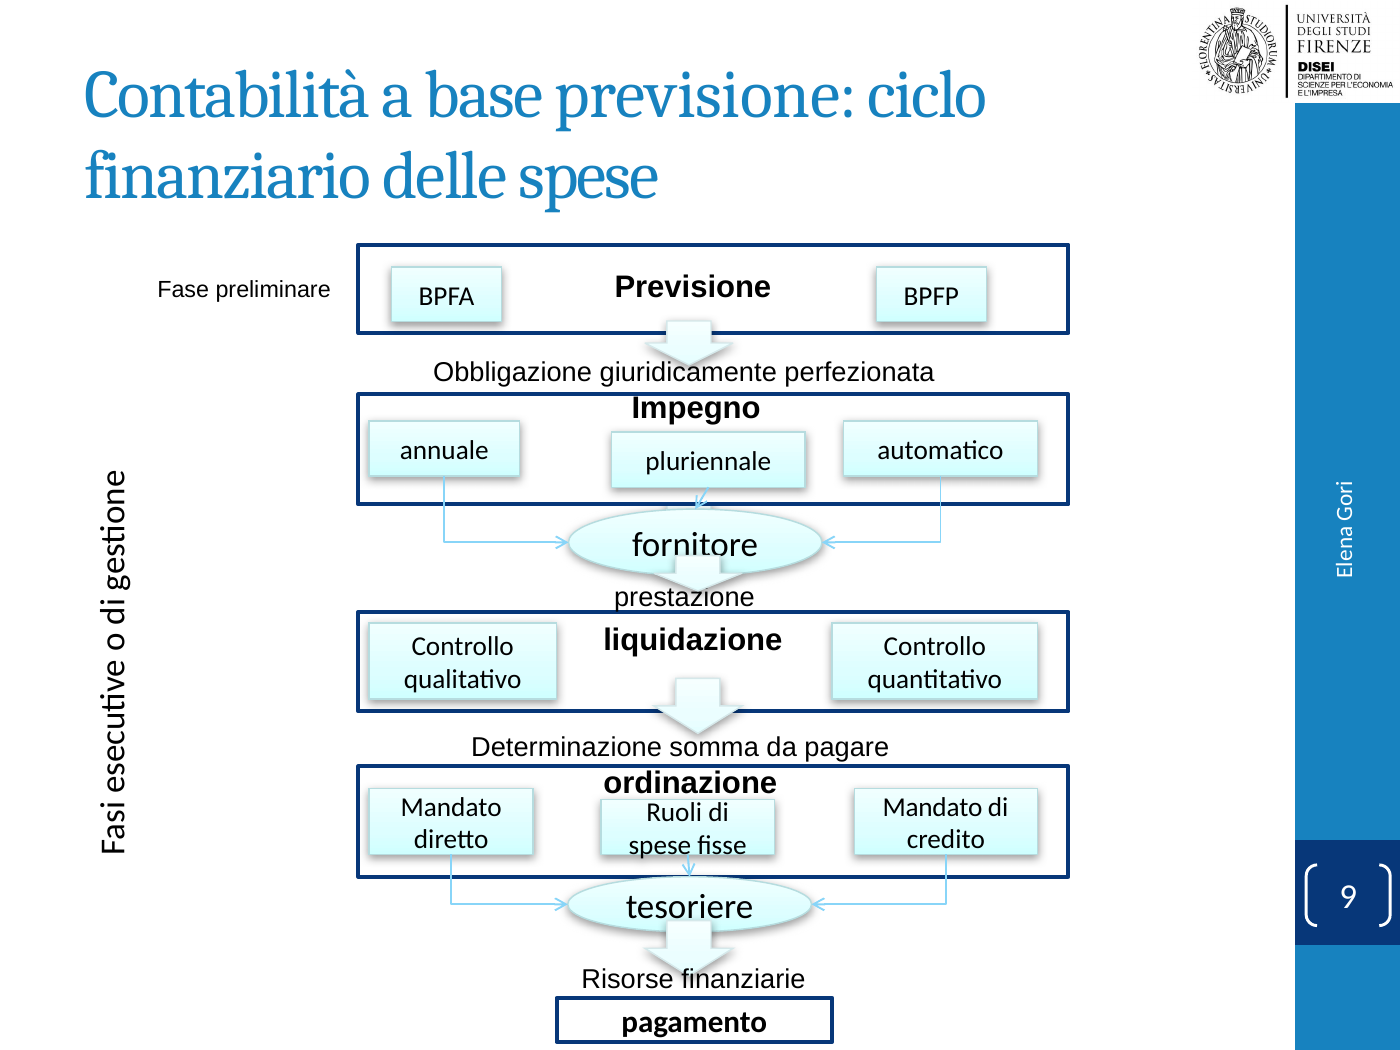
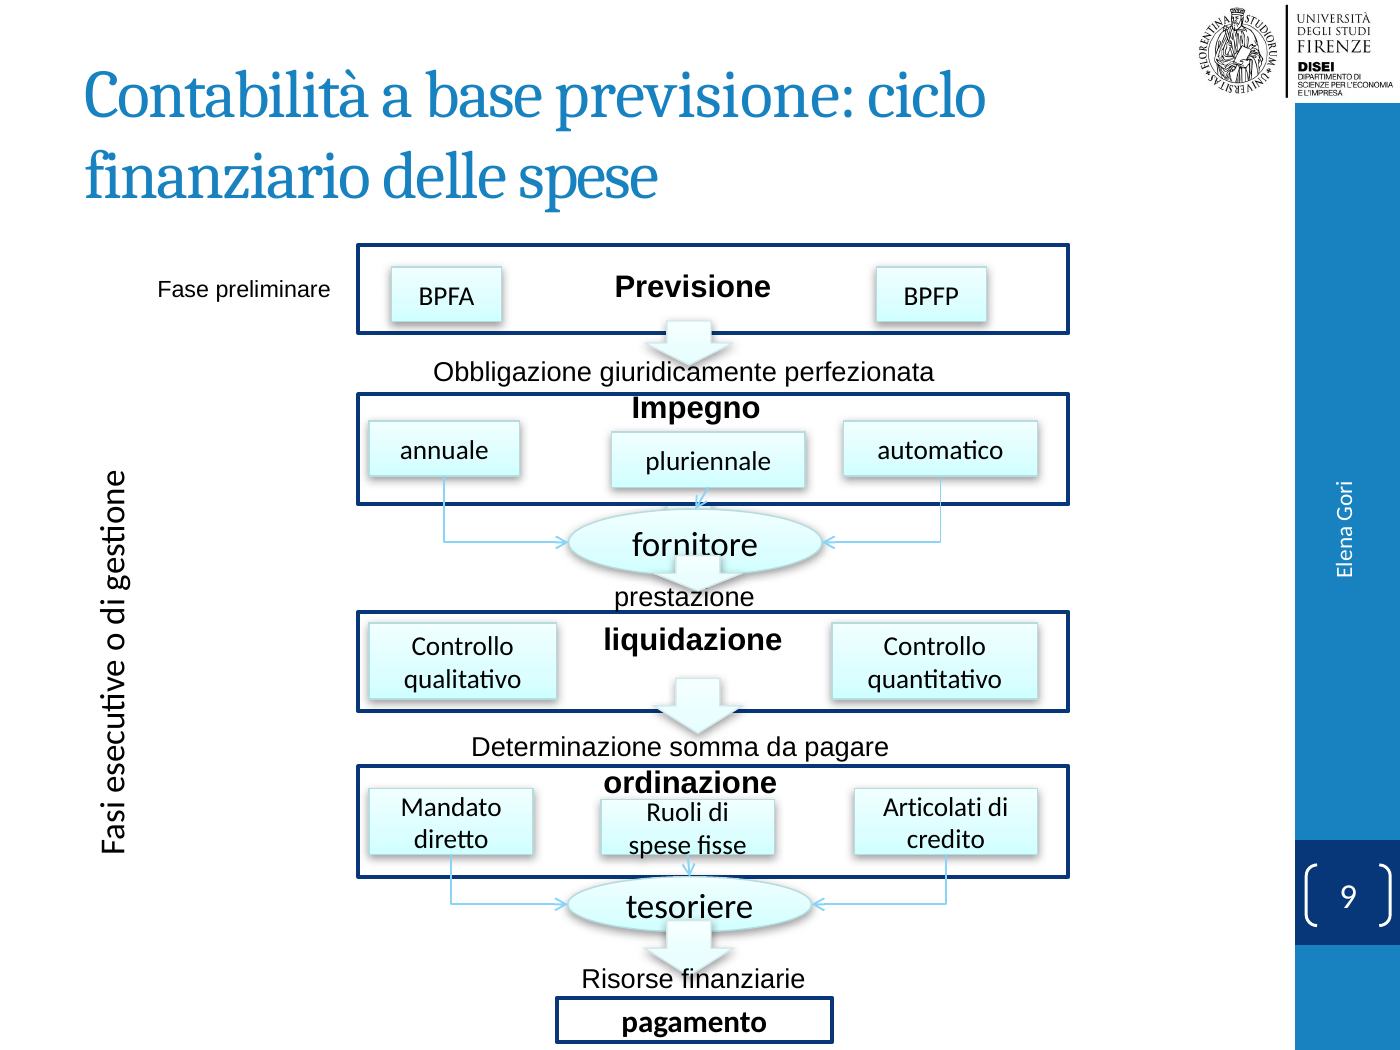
Mandato: Mandato -> Articolati (933, 807)
